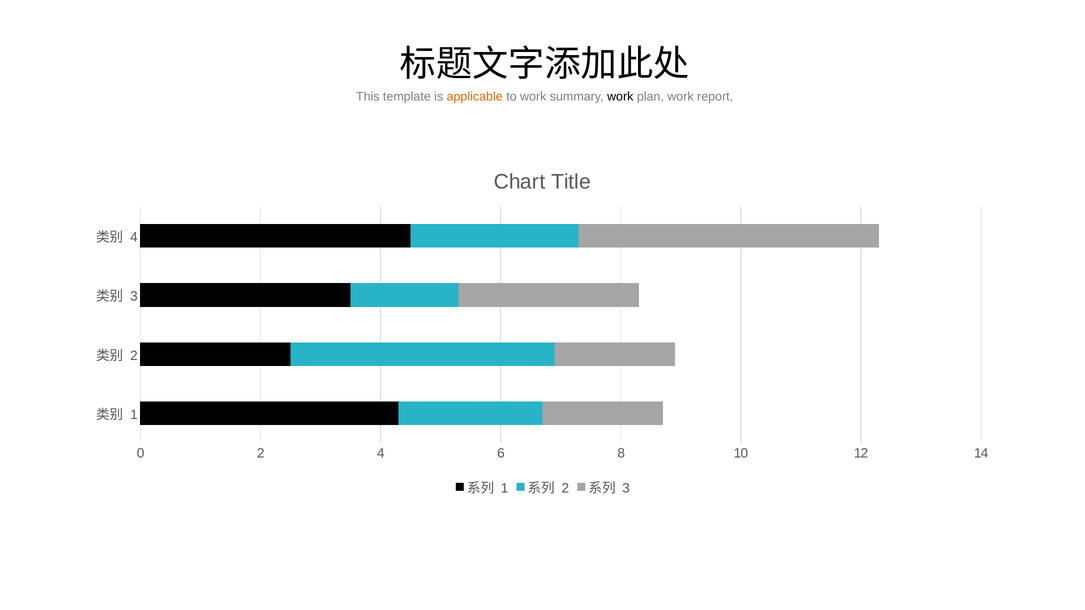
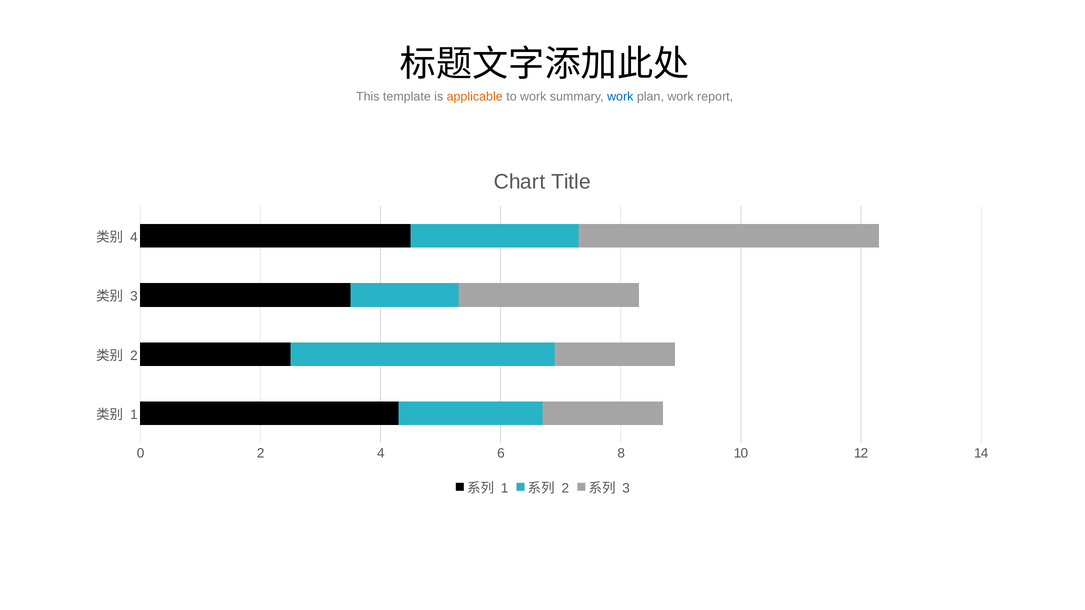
work colour: black -> blue (620, 97)
